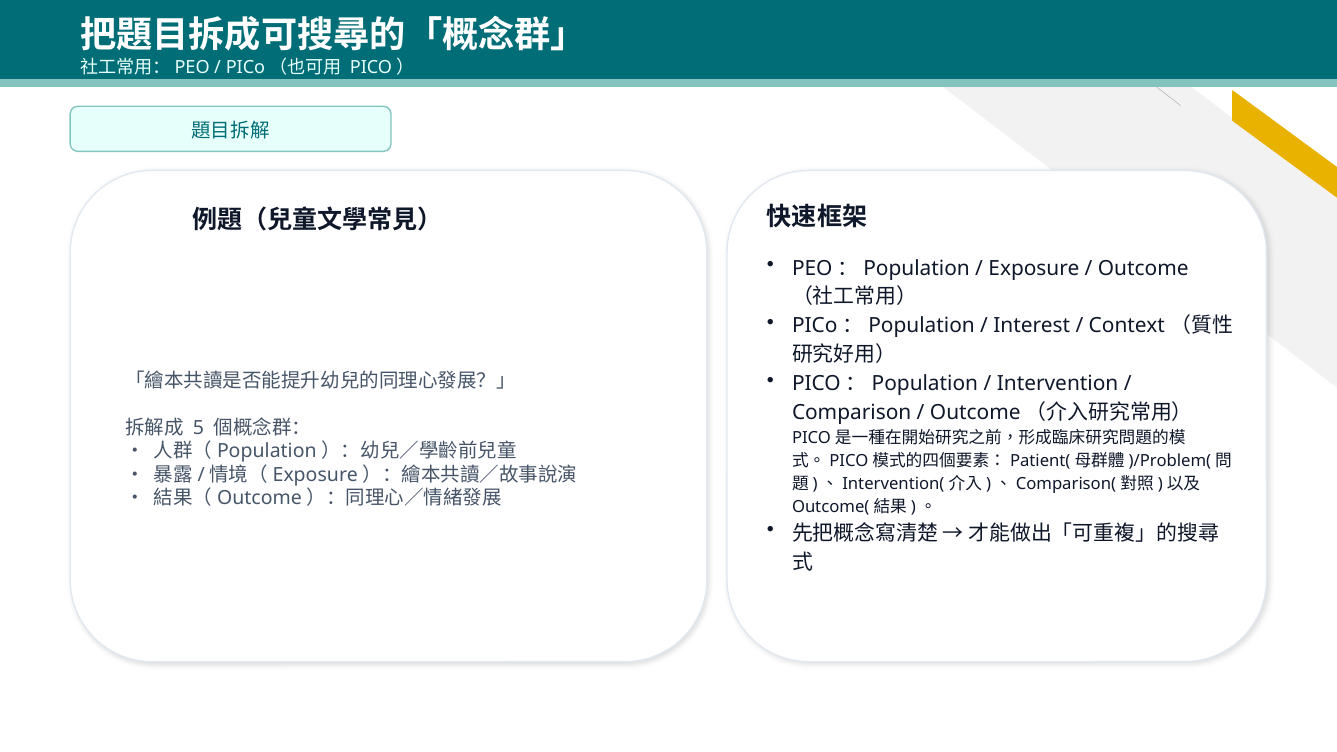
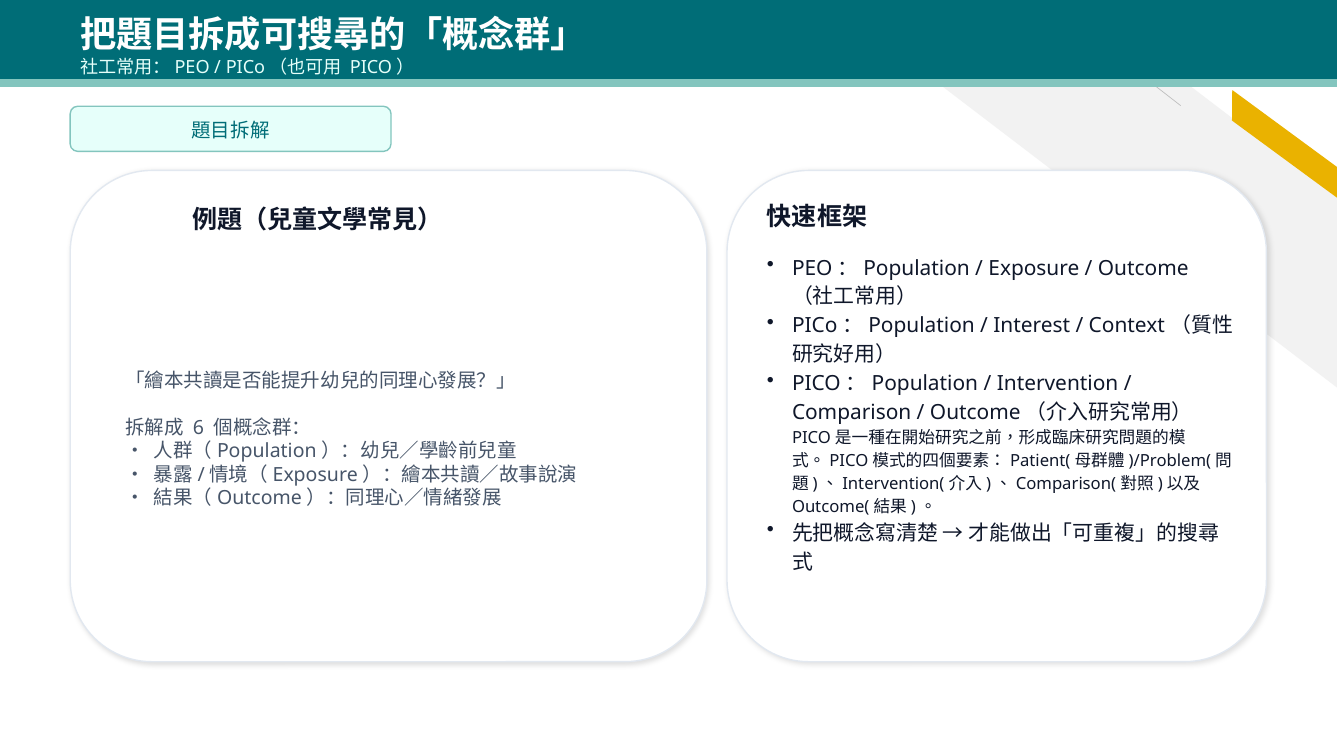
5: 5 -> 6 (198, 428)
